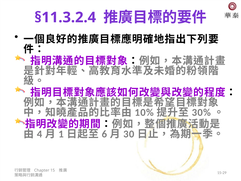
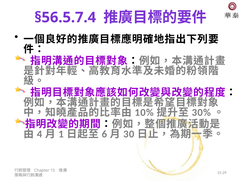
§11.3.2.4: §11.3.2.4 -> §56.5.7.4 (65, 17)
